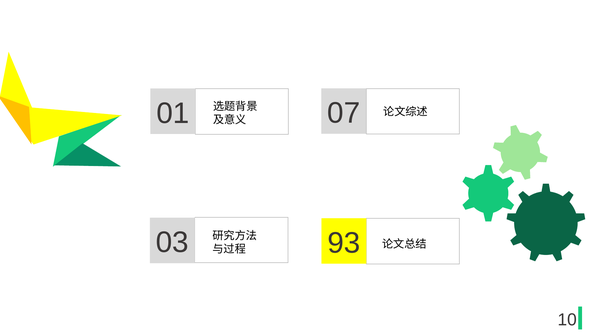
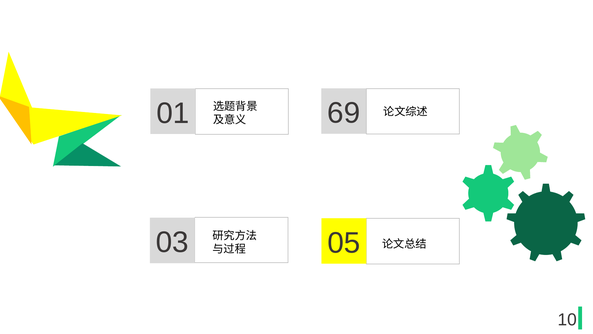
07: 07 -> 69 (344, 113)
93: 93 -> 05 (344, 243)
